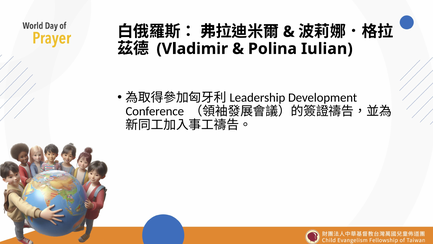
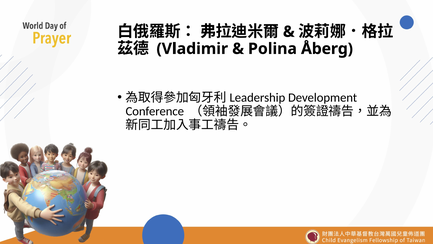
Iulian: Iulian -> Åberg (327, 49)
